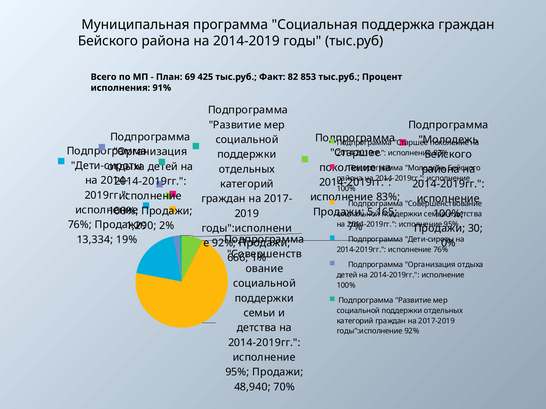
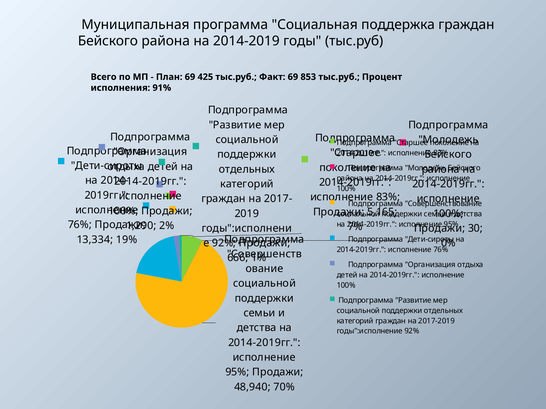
Факт 82: 82 -> 69 (293, 77)
